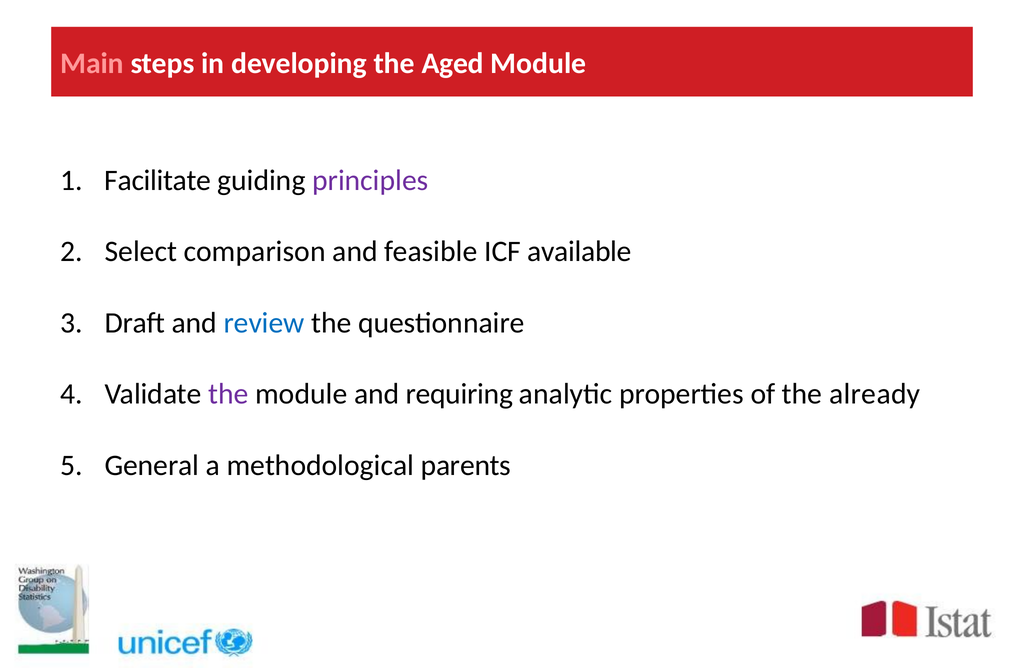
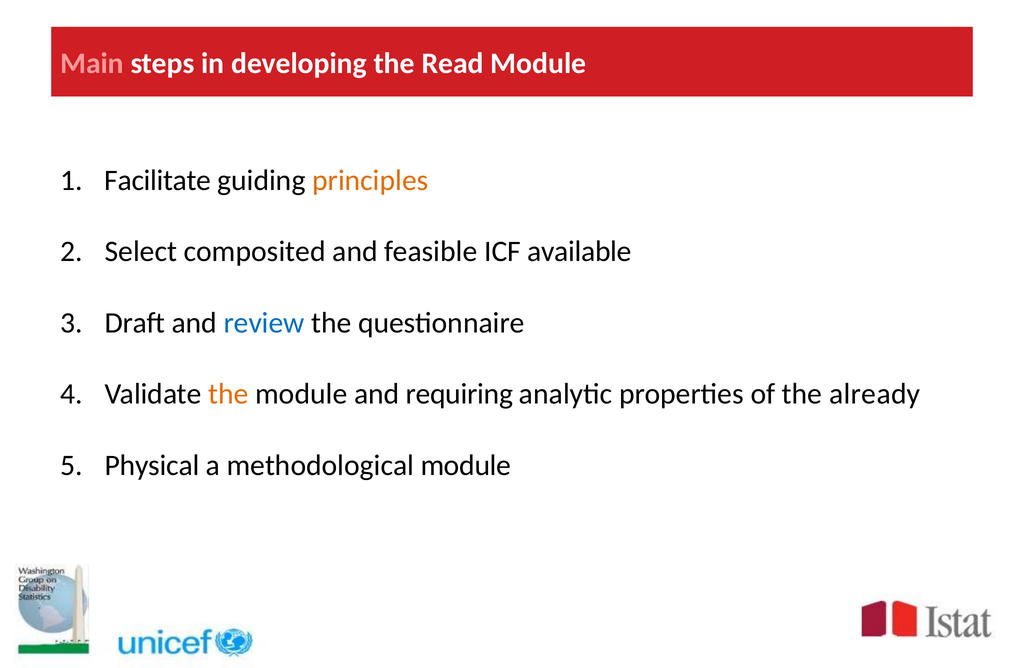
Aged: Aged -> Read (453, 64)
principles colour: purple -> orange (370, 180)
comparison: comparison -> composited (255, 251)
the colour: purple -> orange (228, 394)
General: General -> Physical (152, 465)
methodological parents: parents -> module (466, 465)
